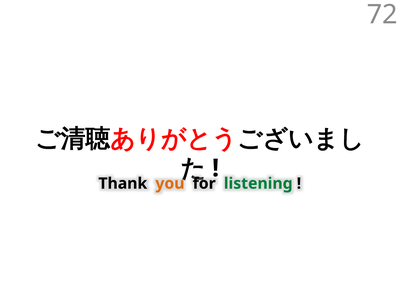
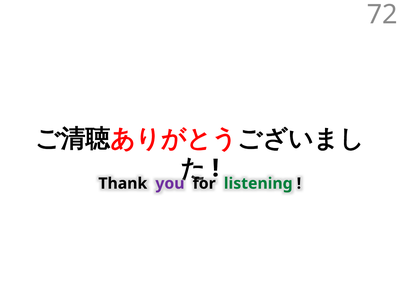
you colour: orange -> purple (170, 184)
